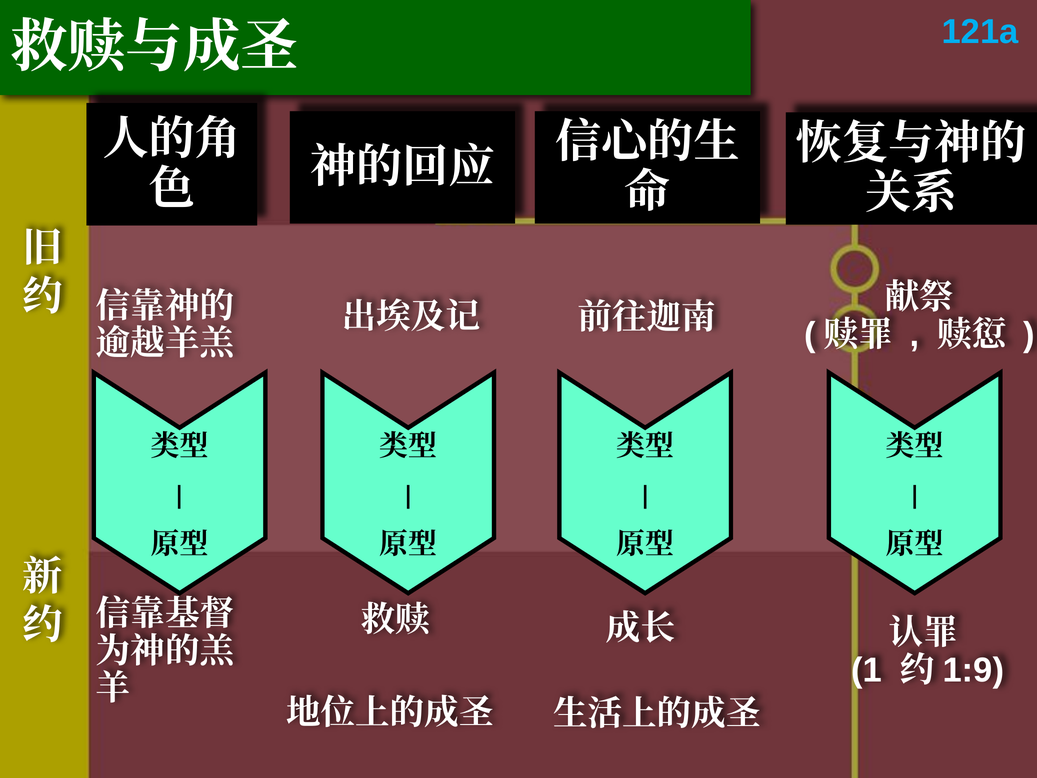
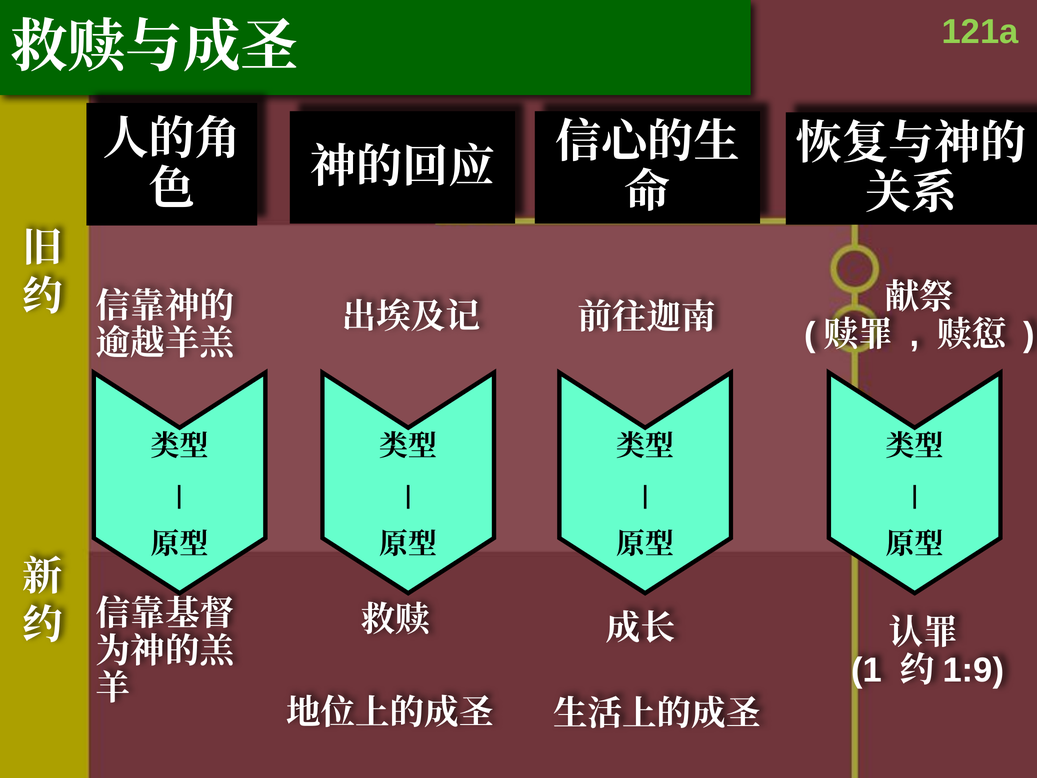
121a colour: light blue -> light green (980, 32)
